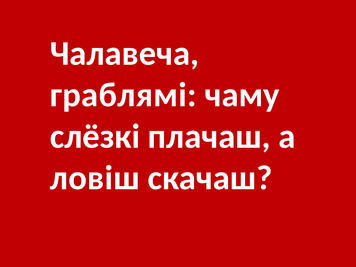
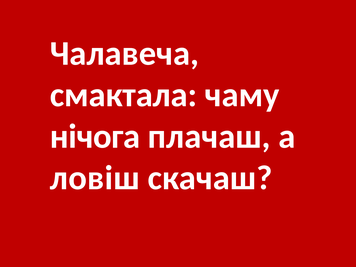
граблямі: граблямі -> смактала (123, 95)
слёзкі: слёзкі -> нічога (95, 137)
